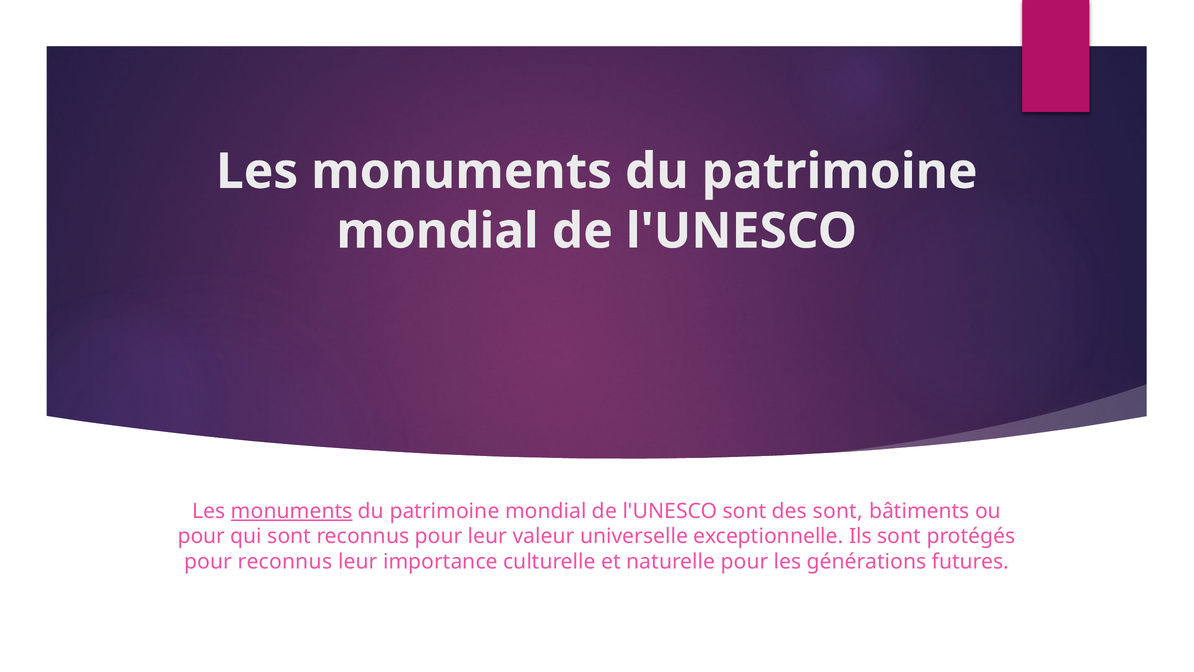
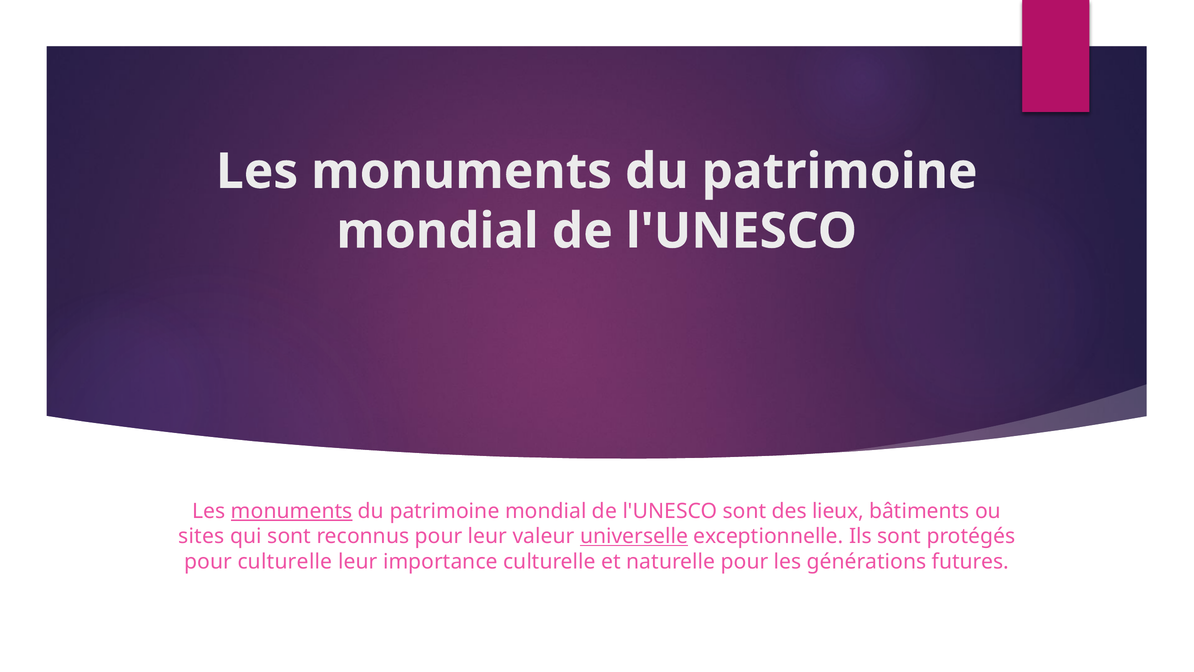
des sont: sont -> lieux (838, 511)
pour: pour -> sites (201, 536)
universelle underline: none -> present (634, 536)
pour reconnus: reconnus -> culturelle (285, 562)
